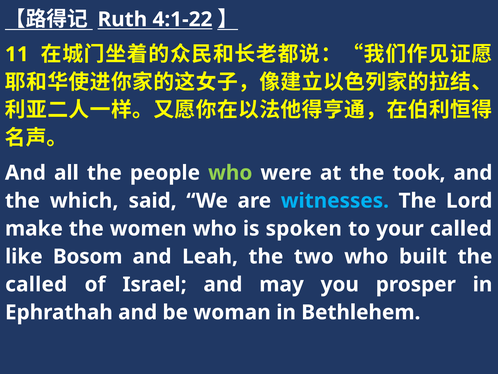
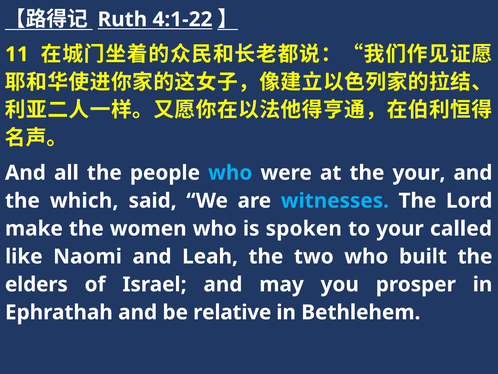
who colour: light green -> light blue (230, 173)
the took: took -> your (419, 173)
Bosom: Bosom -> Naomi (88, 256)
called: called -> elders (36, 284)
woman: woman -> relative (232, 312)
